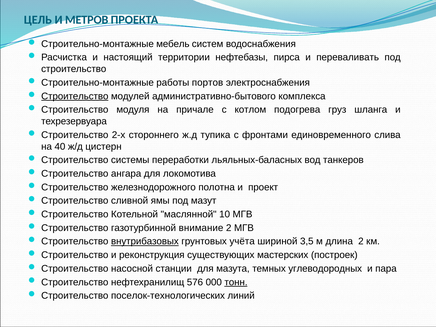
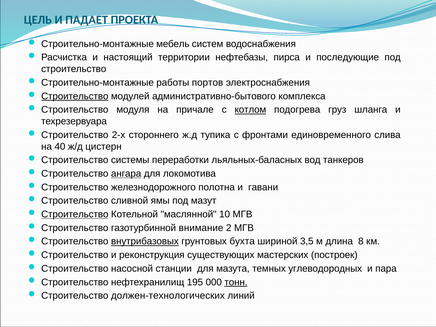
МЕТРОВ: МЕТРОВ -> ПАДАЕТ (87, 20)
переваливать: переваливать -> последующие (348, 57)
котлом underline: none -> present (250, 110)
ангара underline: none -> present (126, 174)
проект: проект -> гавани (263, 187)
Строительство underline: none -> present (75, 214)
учёта: учёта -> бухта (242, 241)
длина 2: 2 -> 8 (361, 241)
576: 576 -> 195 (195, 282)
поселок-технологических: поселок-технологических -> должен-технологических (168, 296)
